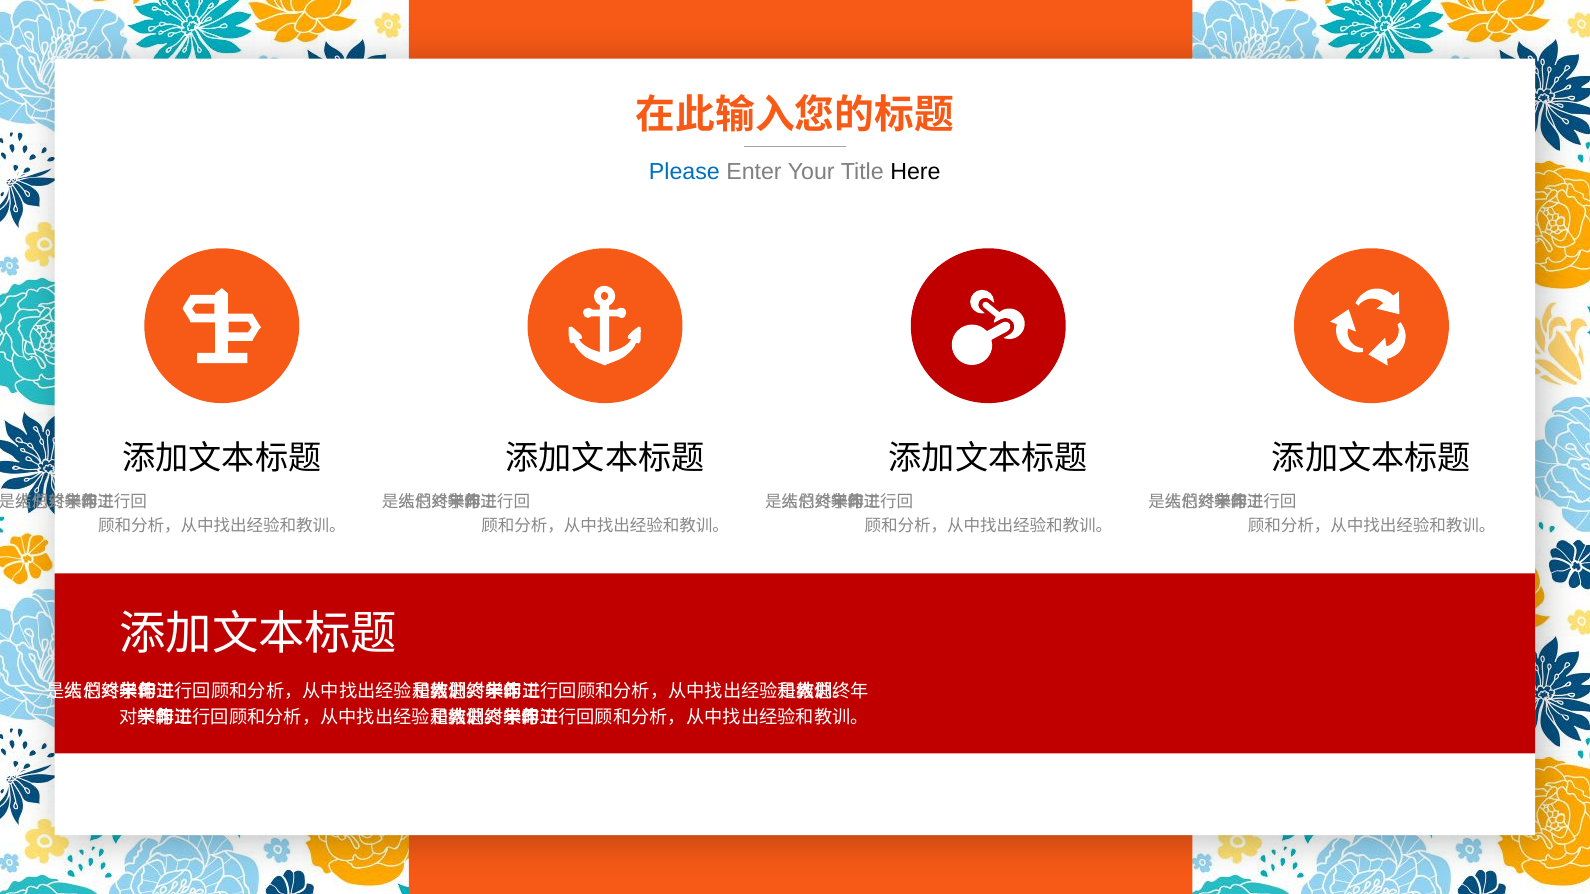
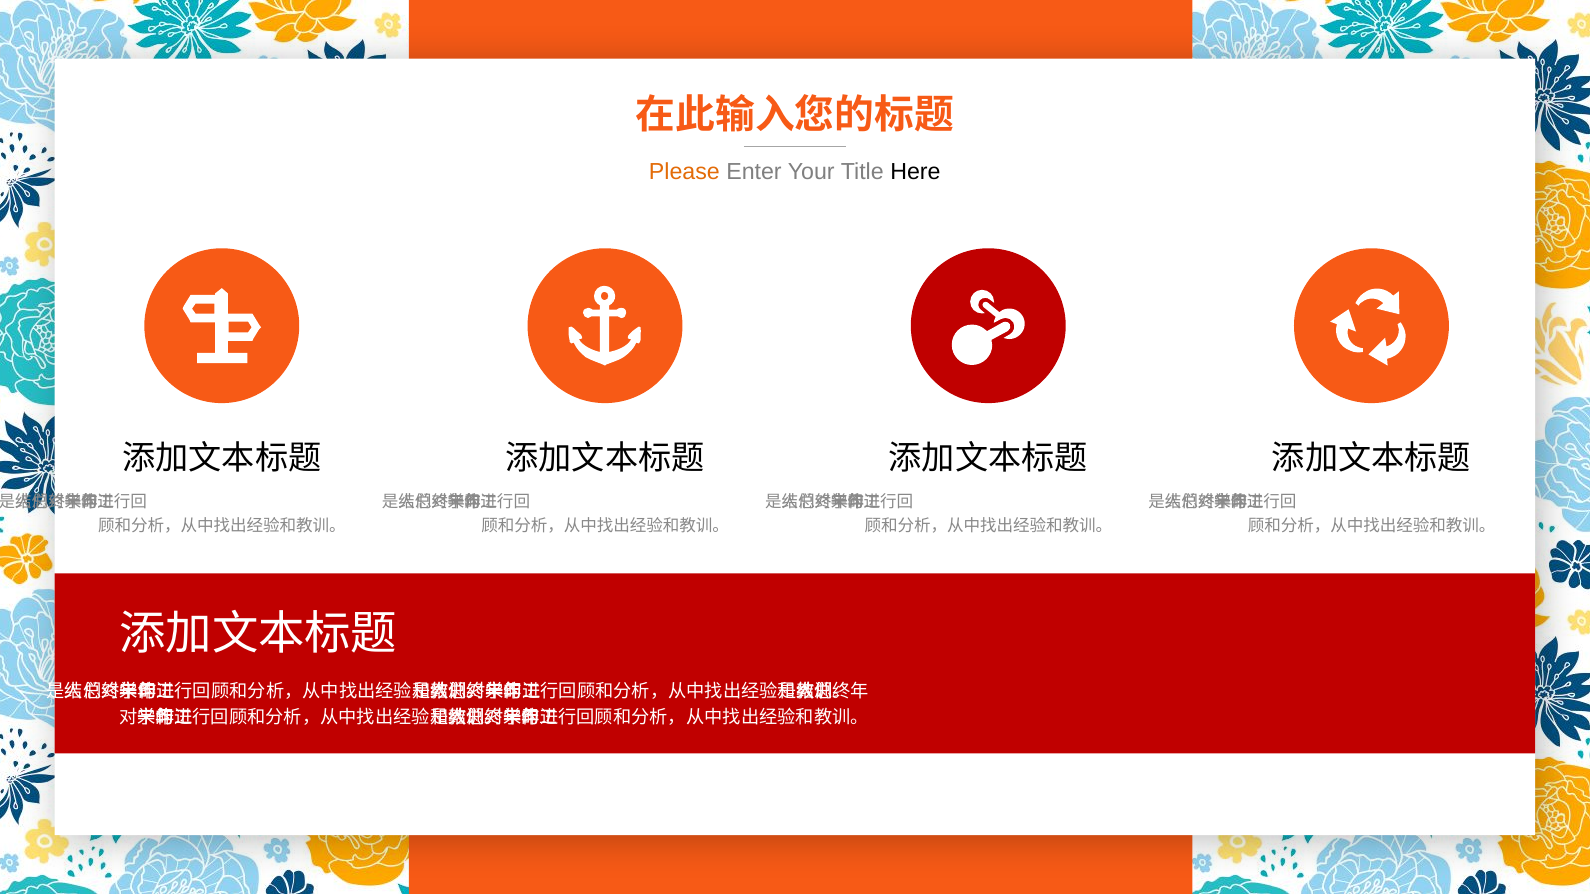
Please colour: blue -> orange (684, 172)
